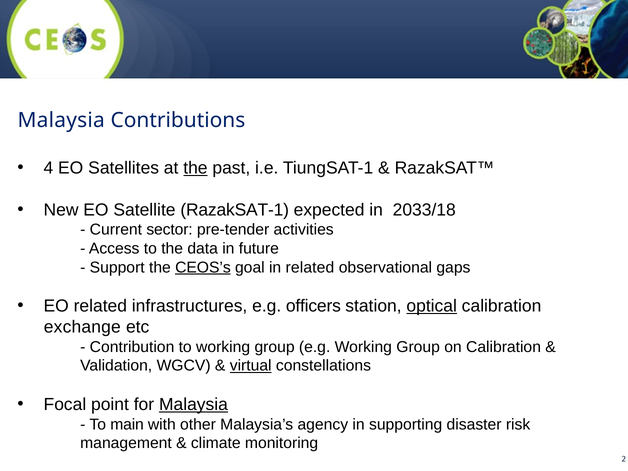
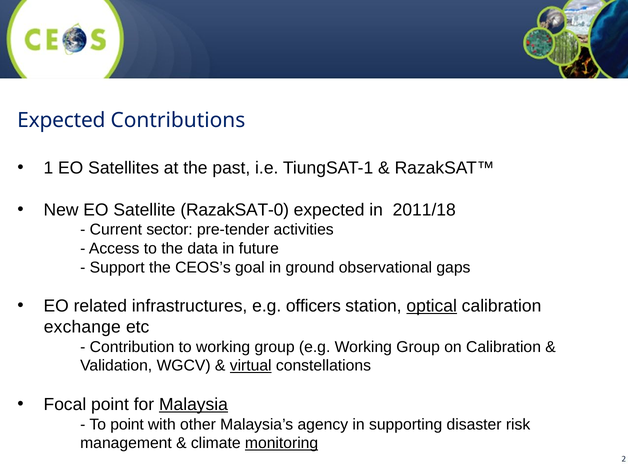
Malaysia: Malaysia -> Expected (61, 120)
4: 4 -> 1 (48, 168)
the underline: present -> none (195, 168)
RazakSAT-1: RazakSAT-1 -> RazakSAT-0 (235, 210)
2033/18: 2033/18 -> 2011/18 (424, 210)
CEOS’s underline: present -> none (203, 267)
in related: related -> ground (310, 267)
To main: main -> point (127, 424)
monitoring underline: none -> present (282, 443)
